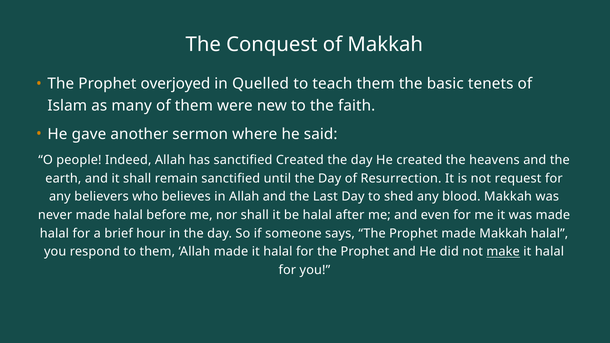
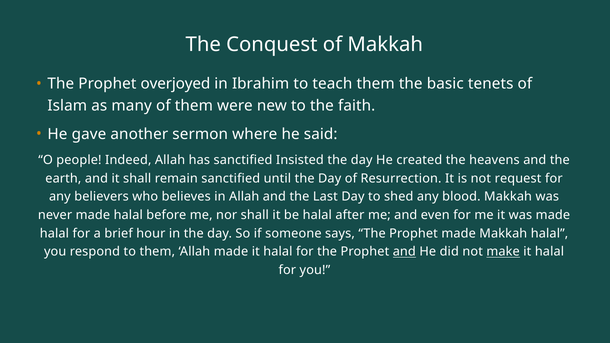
Quelled: Quelled -> Ibrahim (261, 84)
sanctified Created: Created -> Insisted (300, 160)
and underline: none -> present (404, 252)
